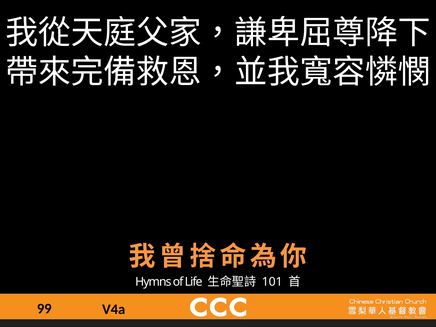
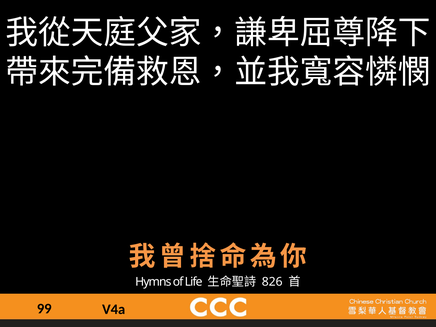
101: 101 -> 826 (272, 282)
